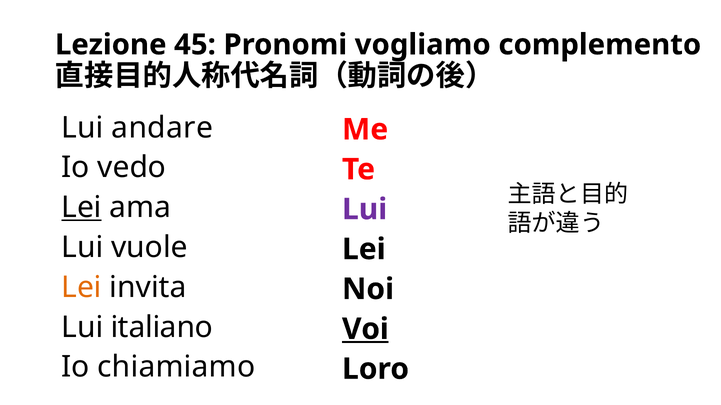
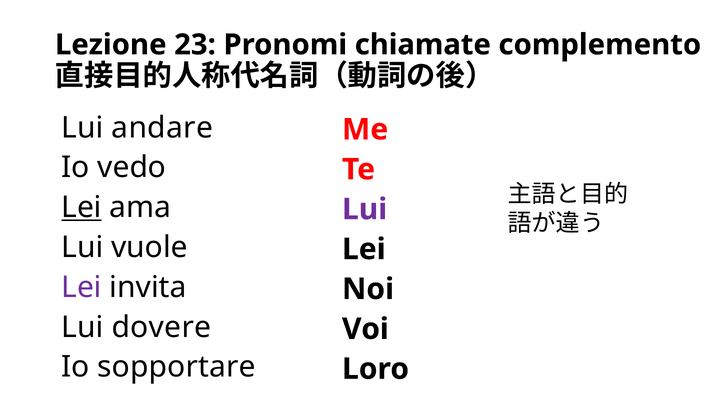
45: 45 -> 23 (195, 45)
vogliamo: vogliamo -> chiamate (423, 45)
Lei colour: orange -> purple (82, 288)
italiano: italiano -> dovere (161, 328)
Voi underline: present -> none (365, 330)
chiamiamo: chiamiamo -> sopportare (176, 368)
